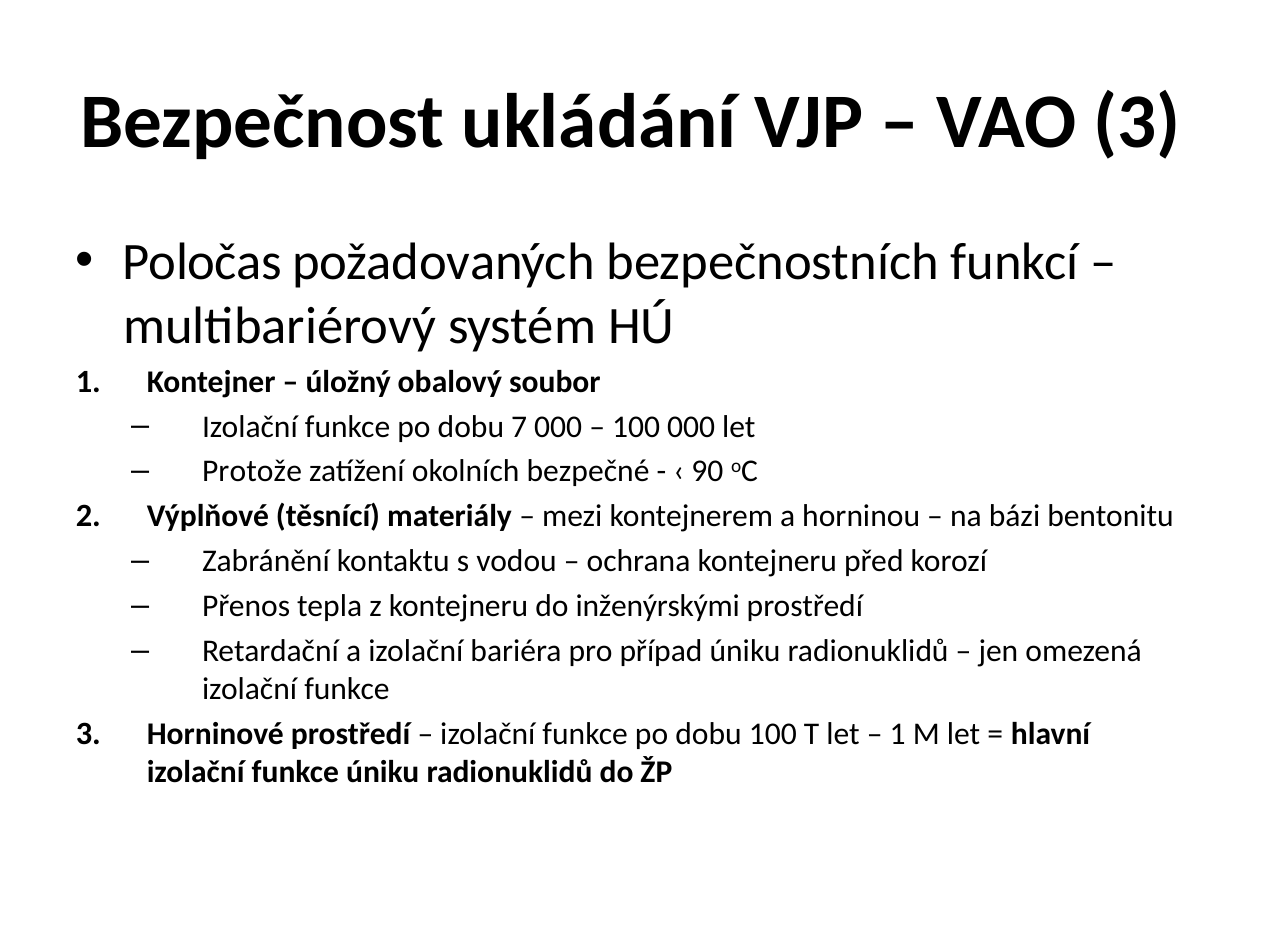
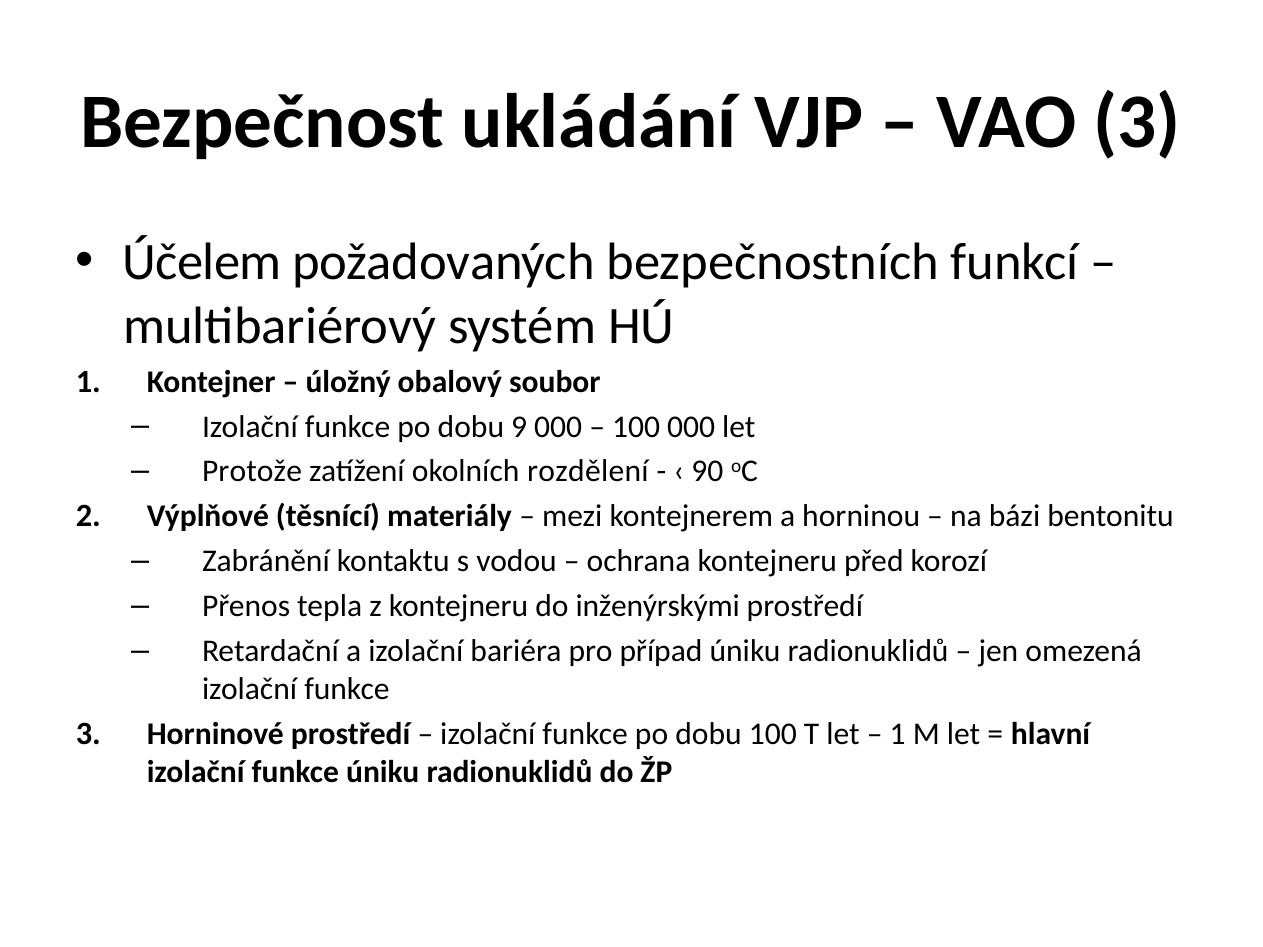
Poločas: Poločas -> Účelem (202, 263)
7: 7 -> 9 (519, 427)
bezpečné: bezpečné -> rozdělení (588, 472)
